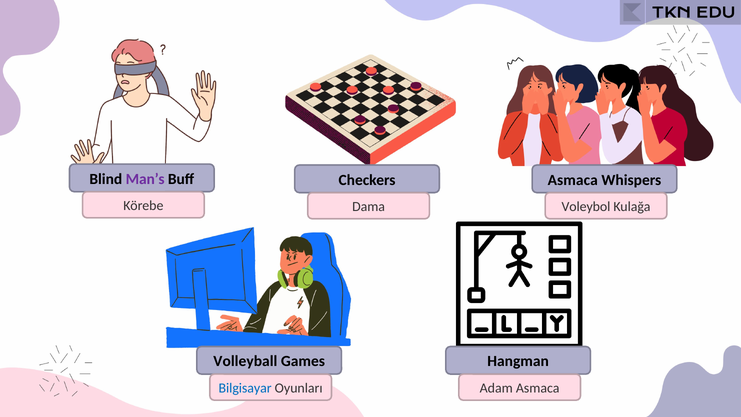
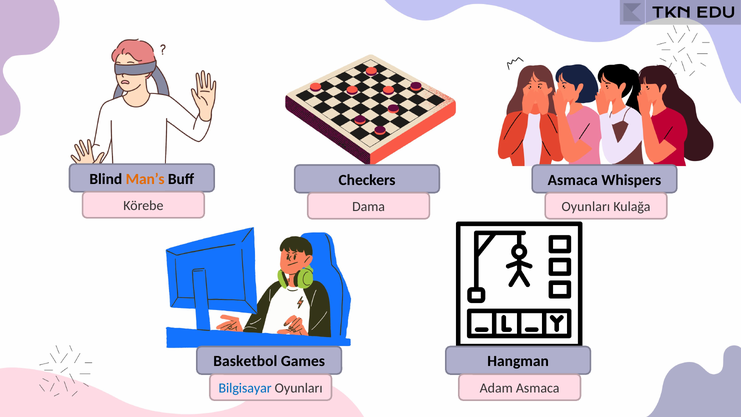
Man’s colour: purple -> orange (145, 179)
Voleybol: Voleybol -> Oyunları (586, 207)
Volleyball: Volleyball -> Basketbol (245, 361)
